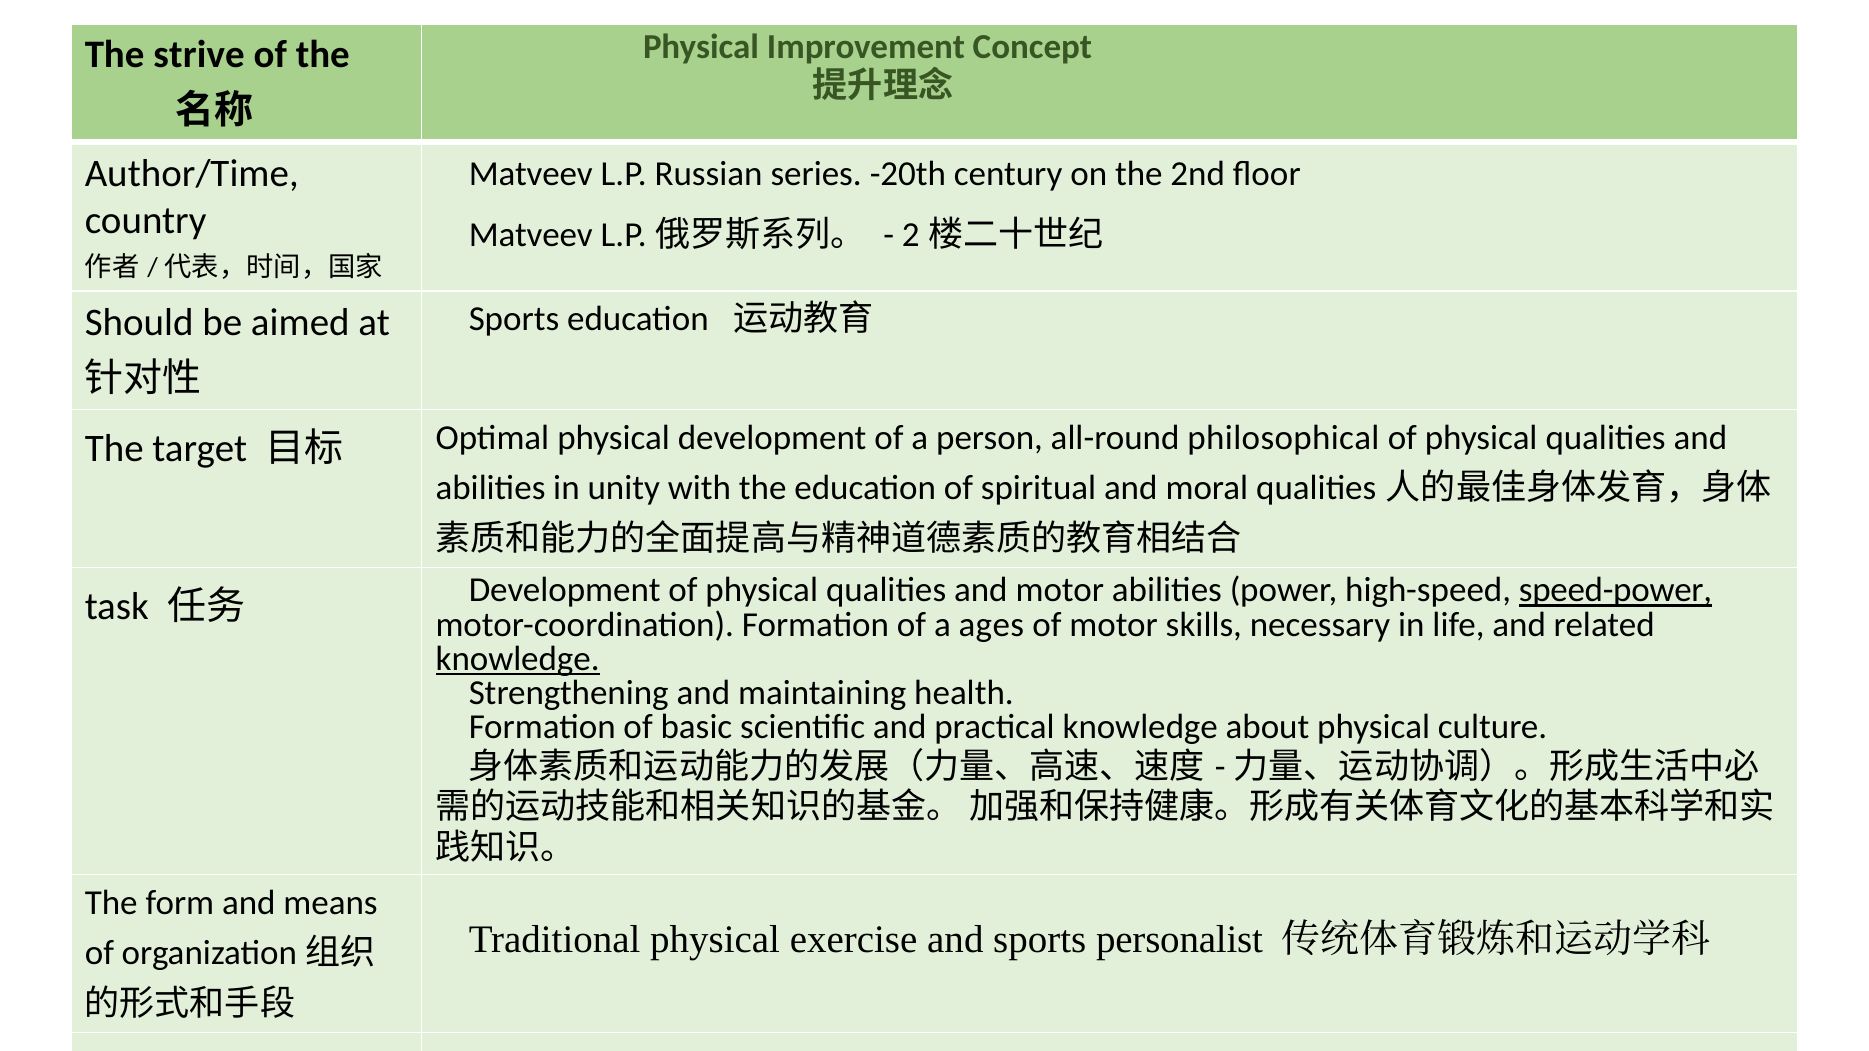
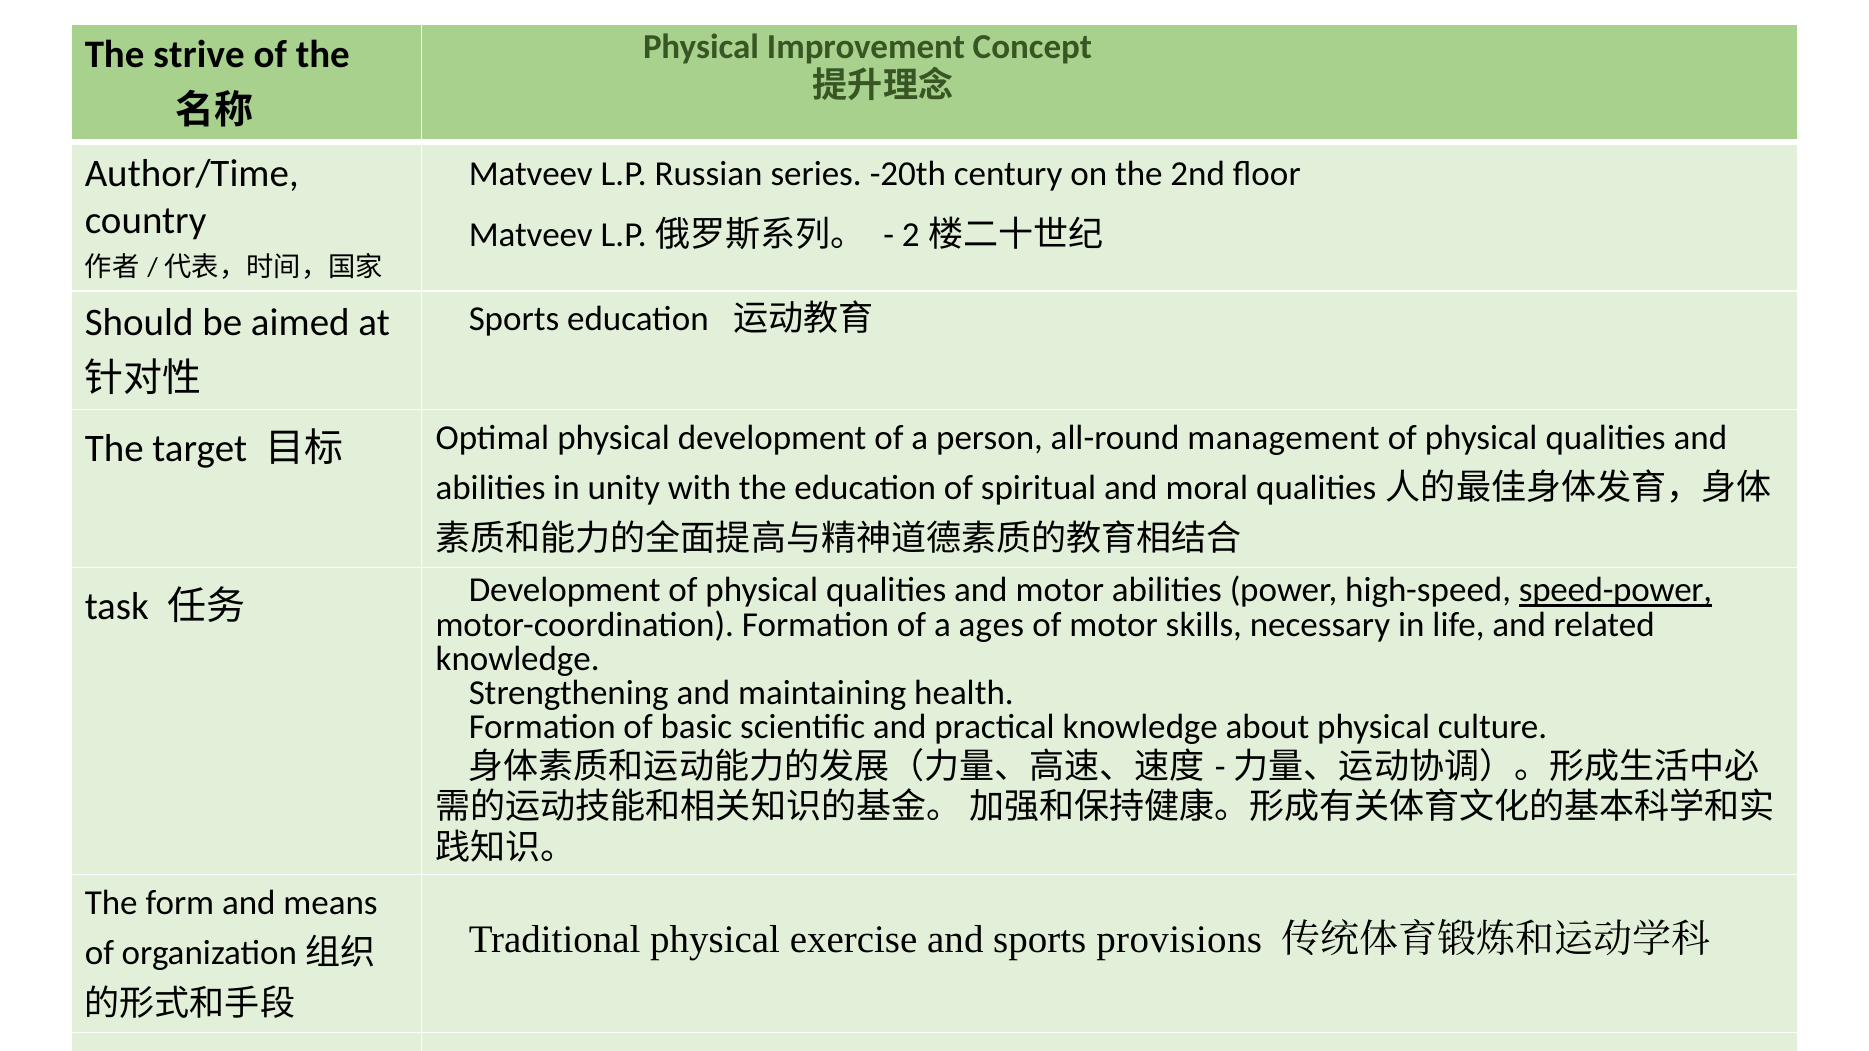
philosophical: philosophical -> management (1284, 438)
knowledge underline: present -> none (518, 659)
personalist: personalist -> provisions (1179, 940)
